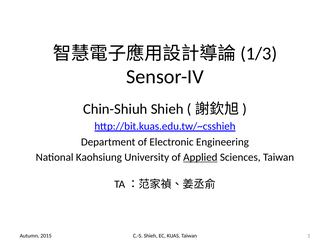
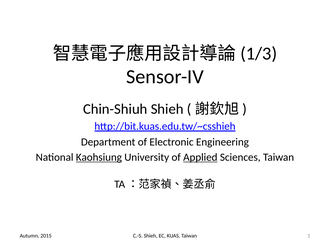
Kaohsiung underline: none -> present (99, 158)
